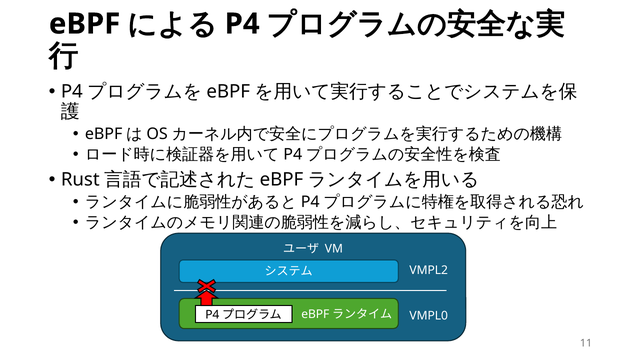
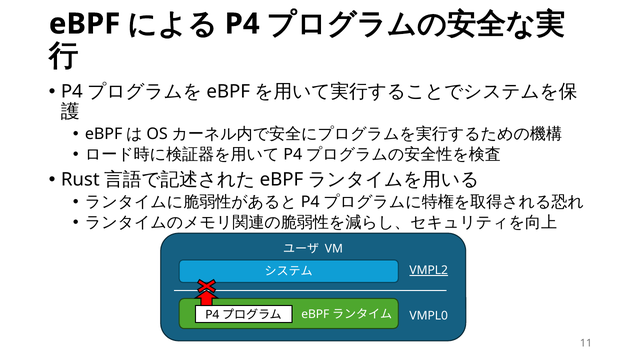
VMPL2 underline: none -> present (429, 271)
